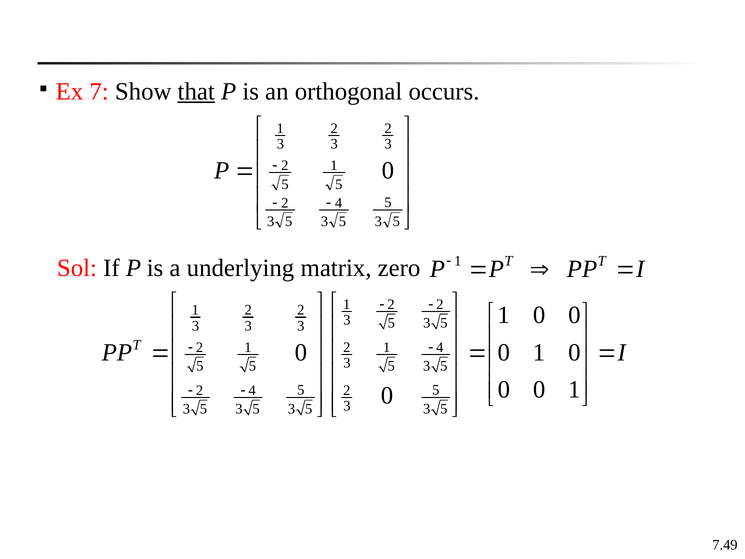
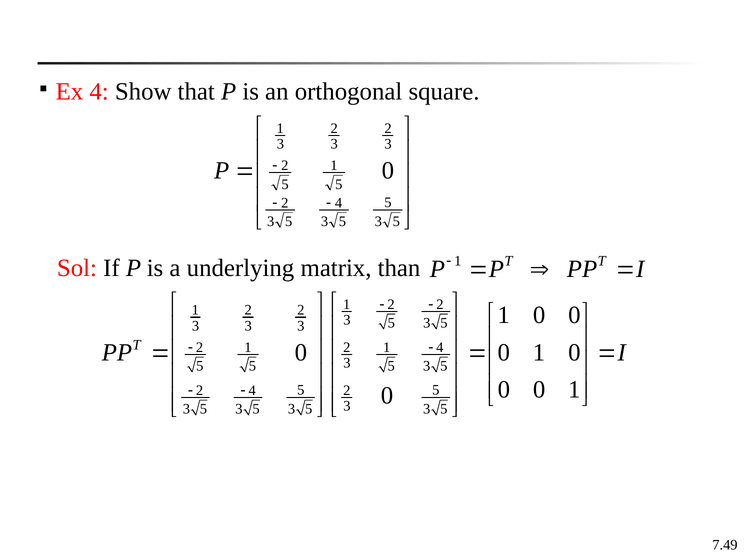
Ex 7: 7 -> 4 (99, 91)
that underline: present -> none (196, 91)
occurs: occurs -> square (444, 91)
zero: zero -> than (399, 268)
